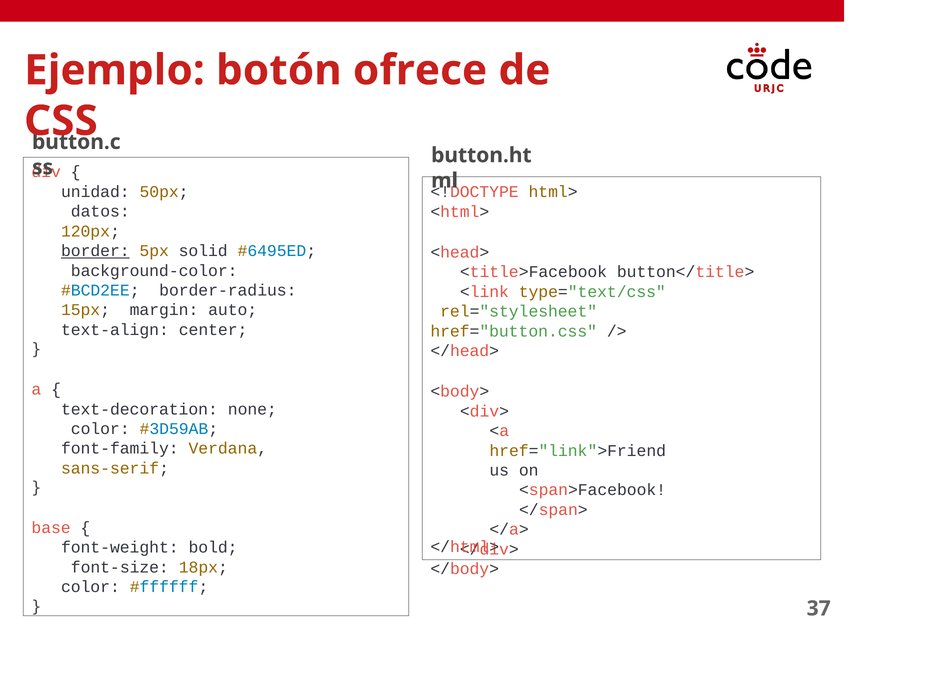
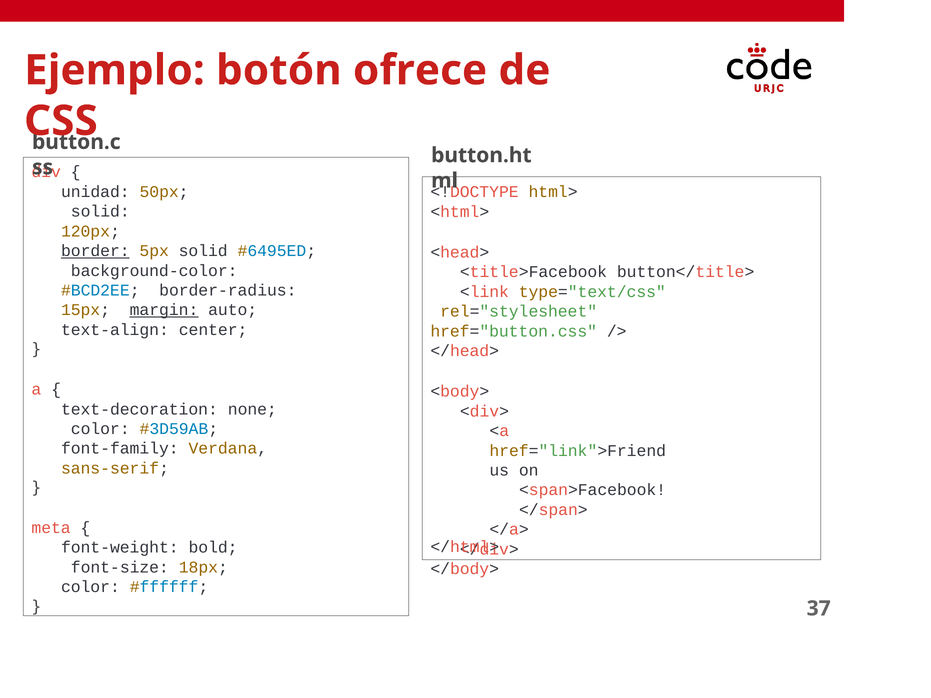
datos: datos -> solid (100, 212)
margin underline: none -> present (164, 310)
base: base -> meta (51, 528)
